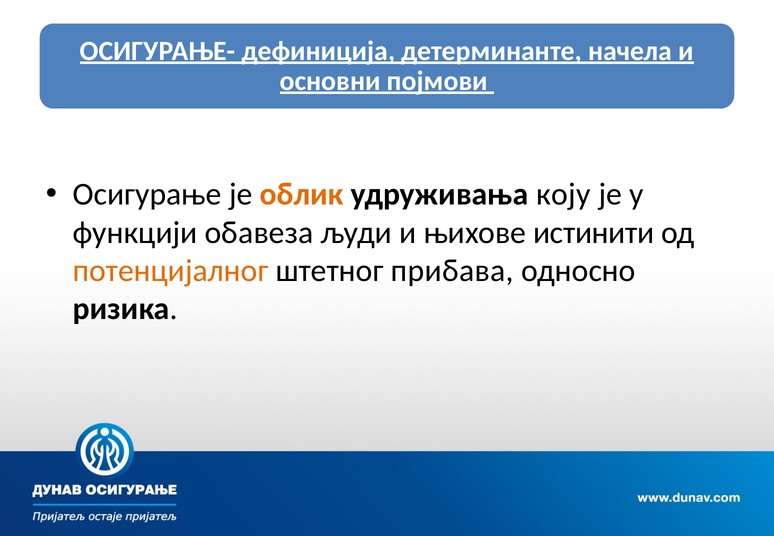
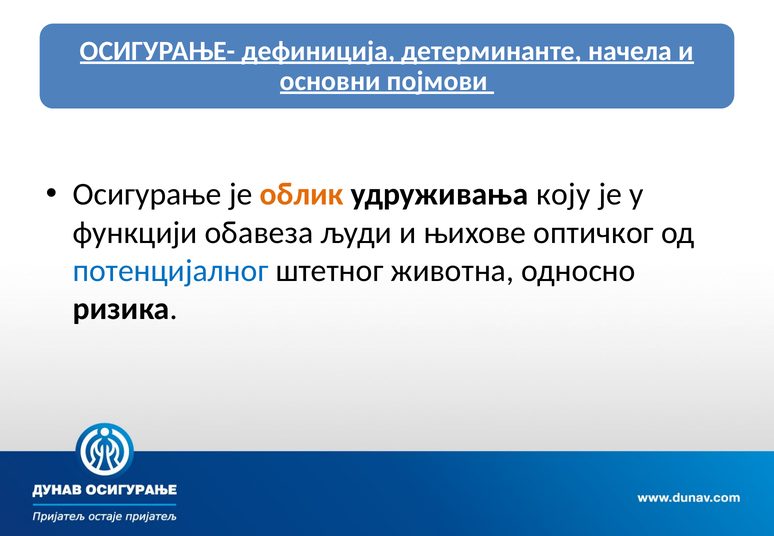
истинити: истинити -> оптичког (594, 232)
потенцијалног colour: orange -> blue (171, 271)
прибава: прибава -> животна (452, 271)
